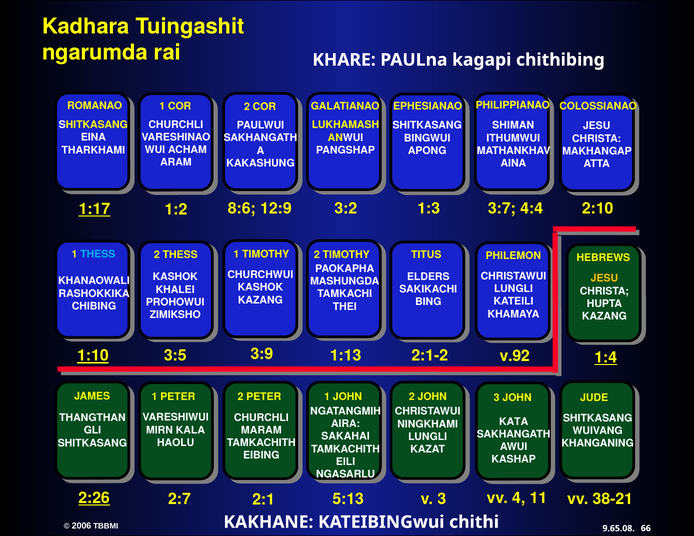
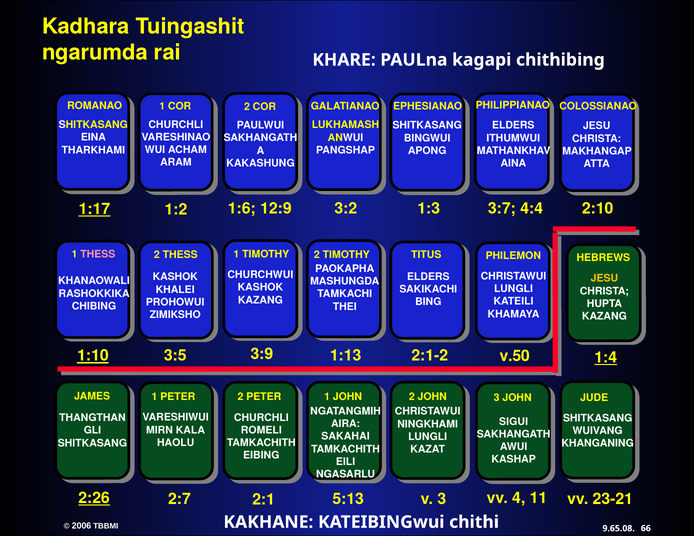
SHIMAN: SHIMAN -> ELDERS (513, 126)
8:6: 8:6 -> 1:6 (242, 209)
THESS colour: light blue -> pink (98, 254)
v.92: v.92 -> v.50 (515, 356)
KATA: KATA -> SIGUI (514, 422)
MARAM: MARAM -> ROMELI (261, 430)
38-21: 38-21 -> 23-21 (613, 500)
